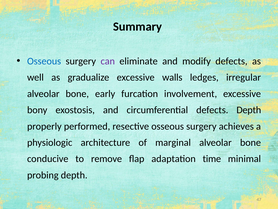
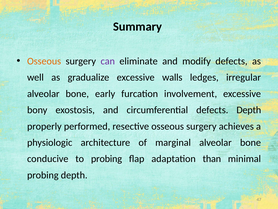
Osseous colour: blue -> orange (44, 61)
to remove: remove -> probing (107, 158)
time: time -> than (212, 158)
